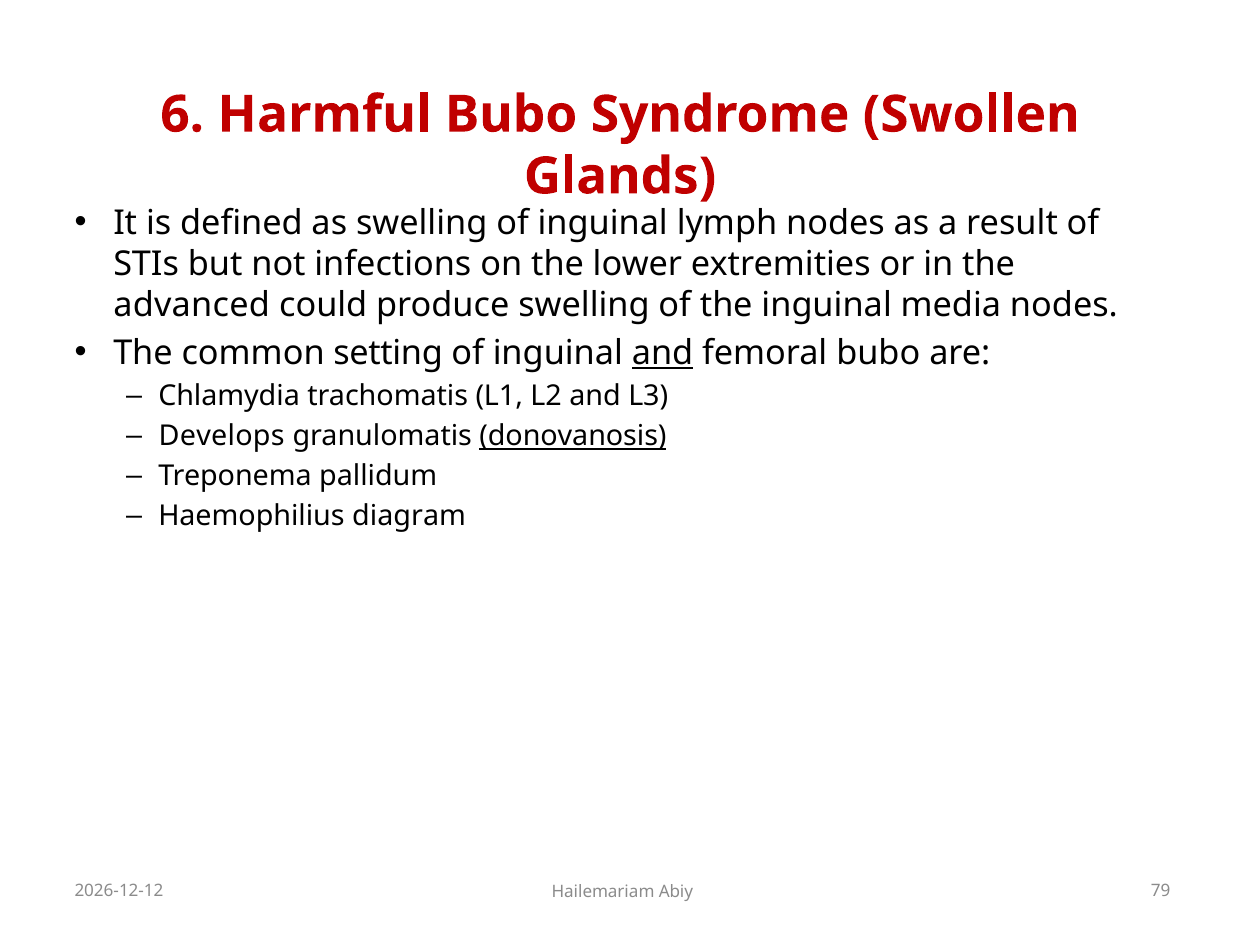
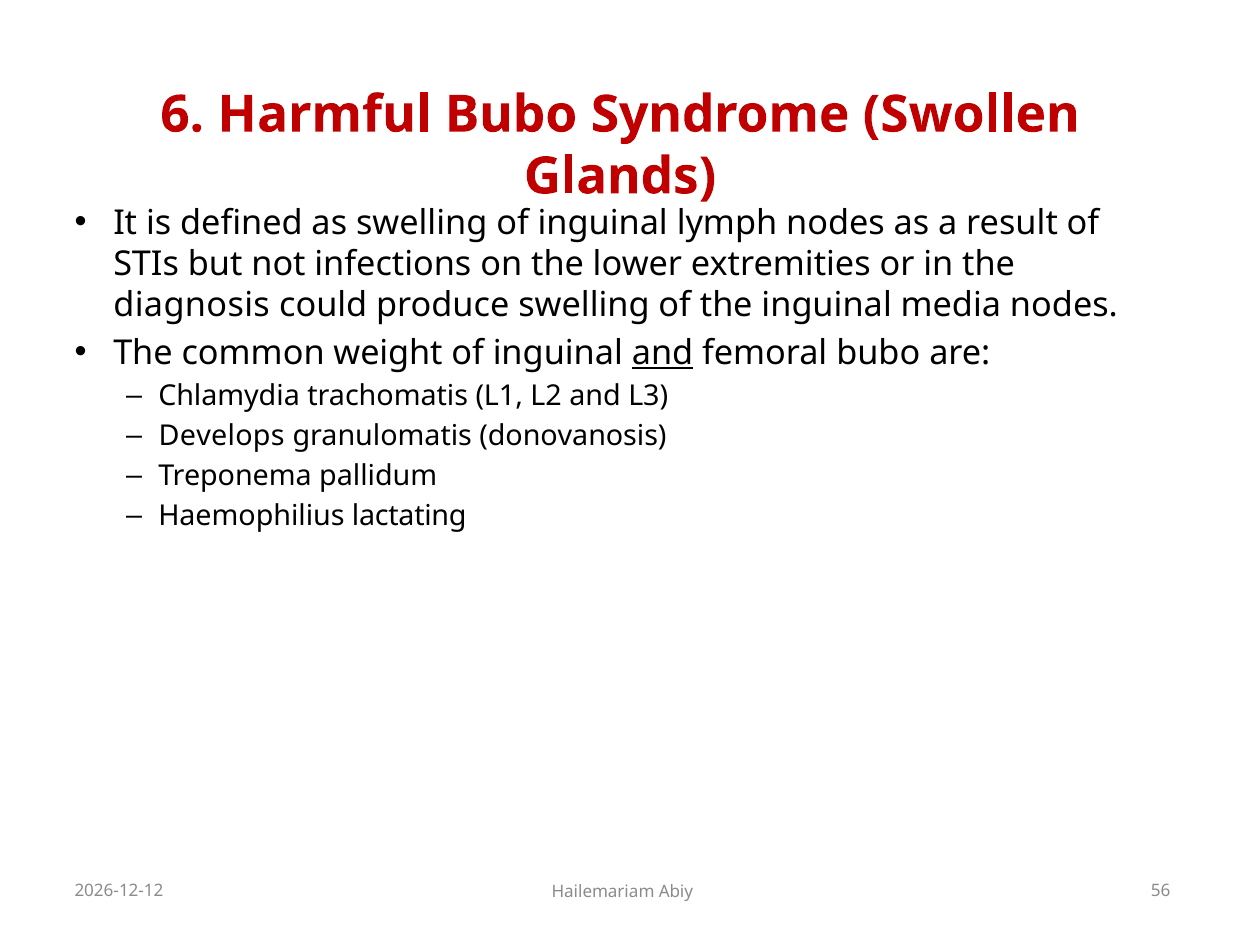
advanced: advanced -> diagnosis (192, 305)
setting: setting -> weight (388, 353)
donovanosis underline: present -> none (573, 436)
diagram: diagram -> lactating (409, 516)
79: 79 -> 56 (1161, 890)
